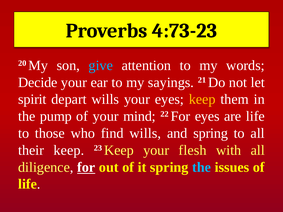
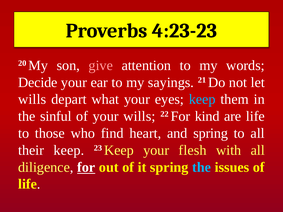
4:73-23: 4:73-23 -> 4:23-23 (185, 31)
give colour: light blue -> pink (101, 65)
spirit: spirit -> wills (32, 99)
depart wills: wills -> what (105, 99)
keep colour: yellow -> light blue (202, 99)
pump: pump -> sinful (56, 116)
your mind: mind -> wills (139, 116)
For eyes: eyes -> kind (207, 116)
find wills: wills -> heart (145, 133)
